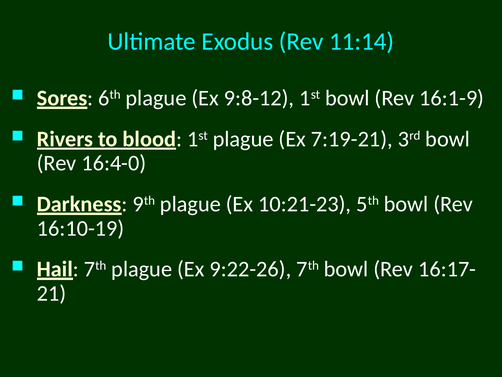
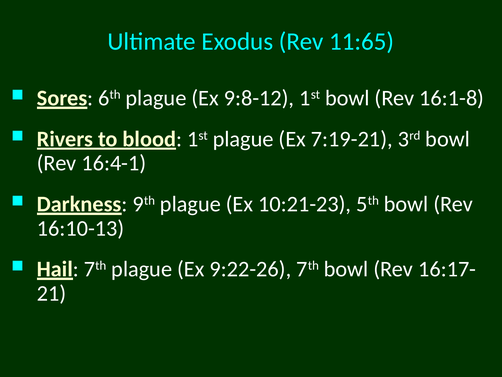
11:14: 11:14 -> 11:65 (362, 41)
16:1-9: 16:1-9 -> 16:1-8 (452, 98)
16:4-0: 16:4-0 -> 16:4-1 (114, 163)
16:10-19: 16:10-19 -> 16:10-13 (81, 228)
